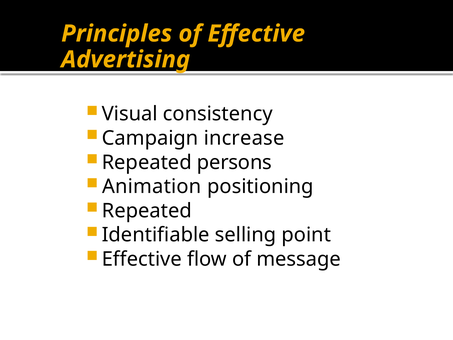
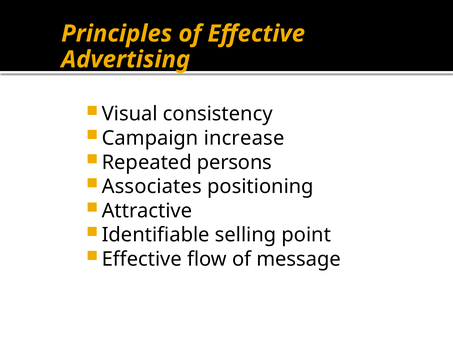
Animation: Animation -> Associates (152, 186)
Repeated: Repeated -> Attractive (147, 211)
